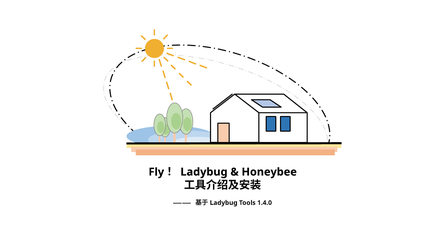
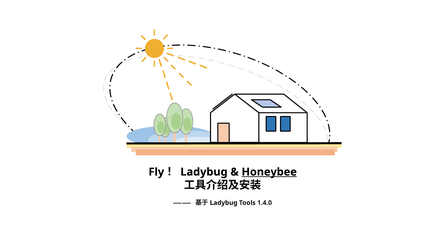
Honeybee underline: none -> present (269, 172)
